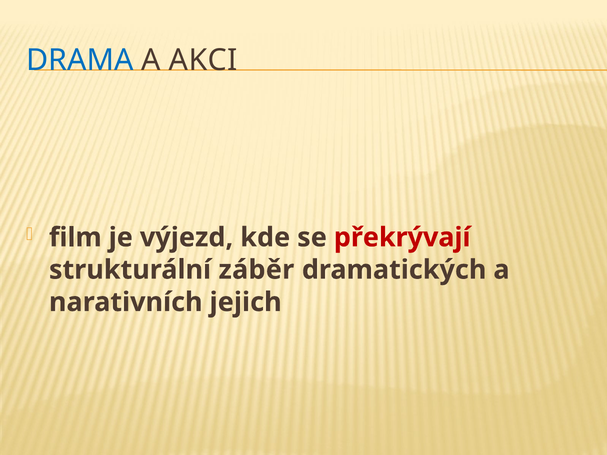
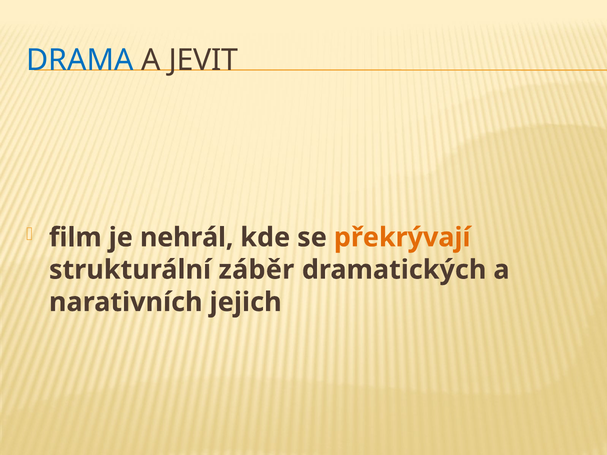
AKCI: AKCI -> JEVIT (203, 60)
výjezd: výjezd -> nehrál (187, 238)
překrývají colour: red -> orange (402, 238)
